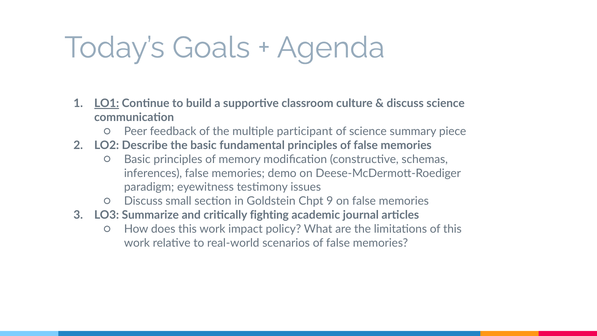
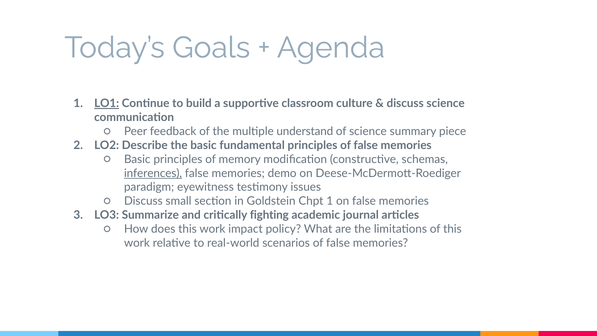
participant: participant -> understand (305, 131)
inferences underline: none -> present (153, 173)
Chpt 9: 9 -> 1 (330, 201)
